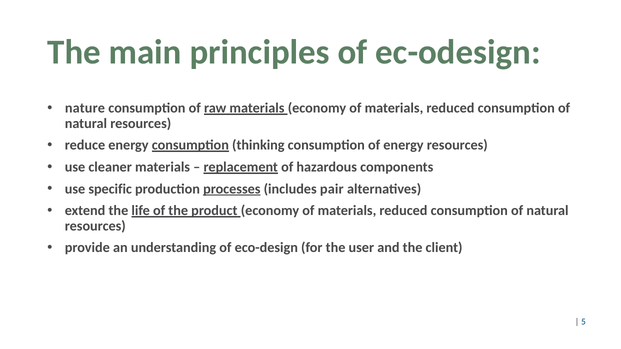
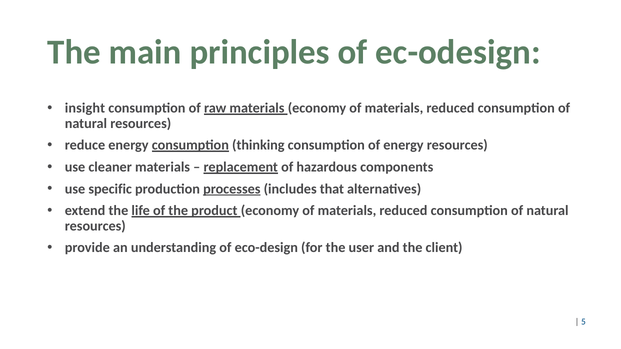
nature: nature -> insight (85, 108)
pair: pair -> that (332, 189)
